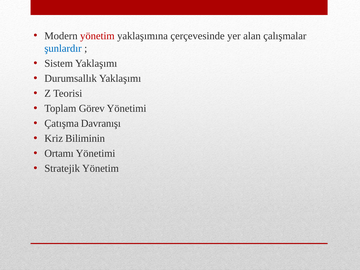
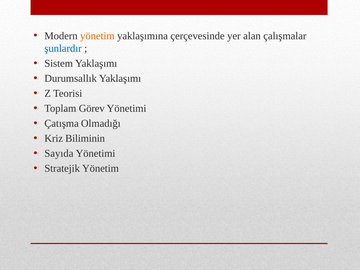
yönetim colour: red -> orange (97, 36)
Davranışı: Davranışı -> Olmadığı (101, 123)
Ortamı: Ortamı -> Sayıda (59, 153)
